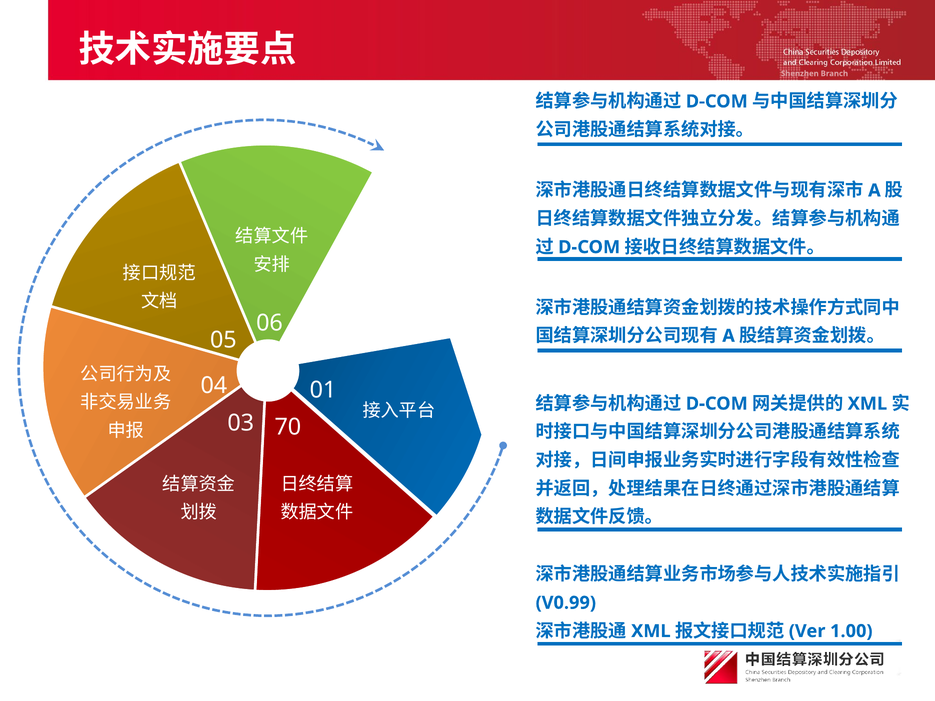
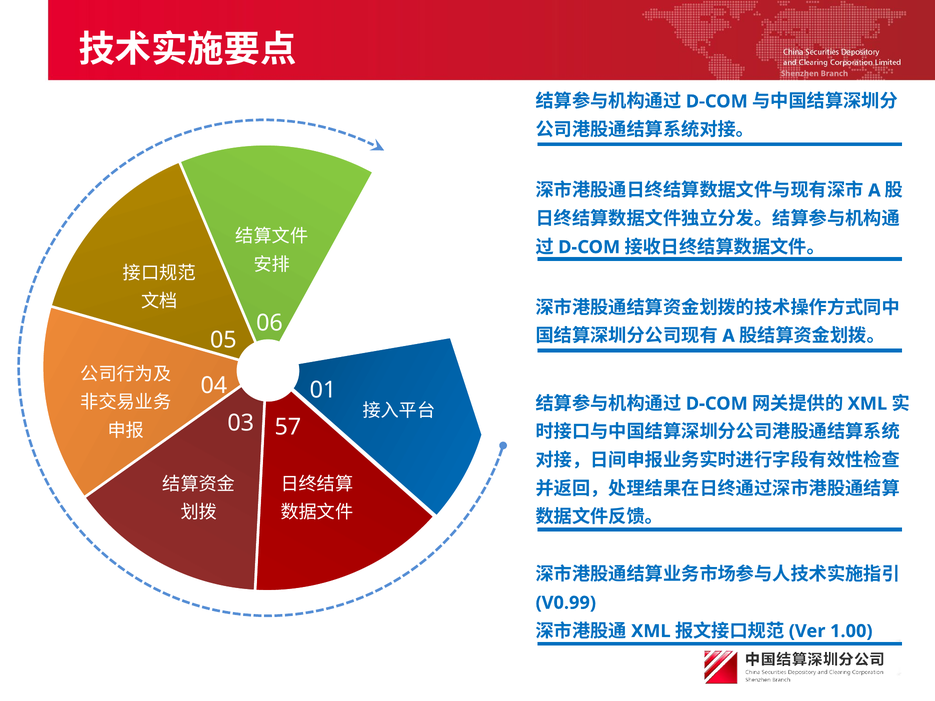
70: 70 -> 57 (288, 427)
